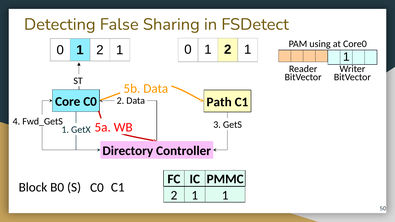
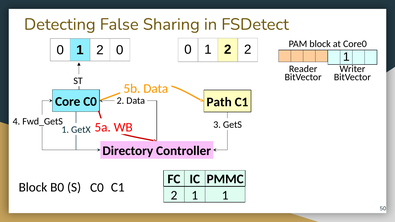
PAM using: using -> block (320, 44)
1: 1 -> 2 (248, 50)
1: 1 -> 0 (120, 50)
